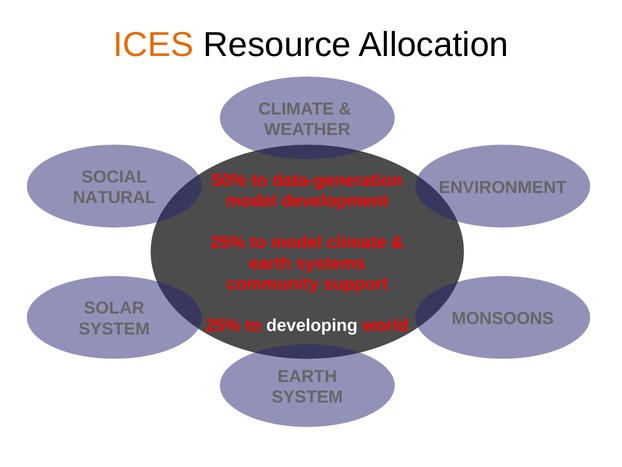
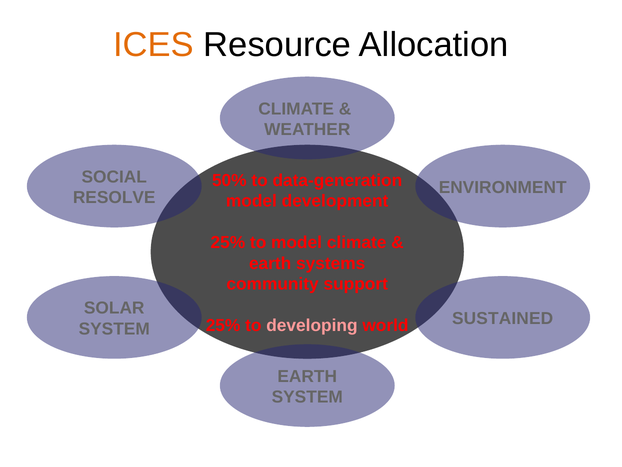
NATURAL: NATURAL -> RESOLVE (114, 197)
MONSOONS: MONSOONS -> SUSTAINED (503, 318)
developing colour: white -> pink (312, 325)
